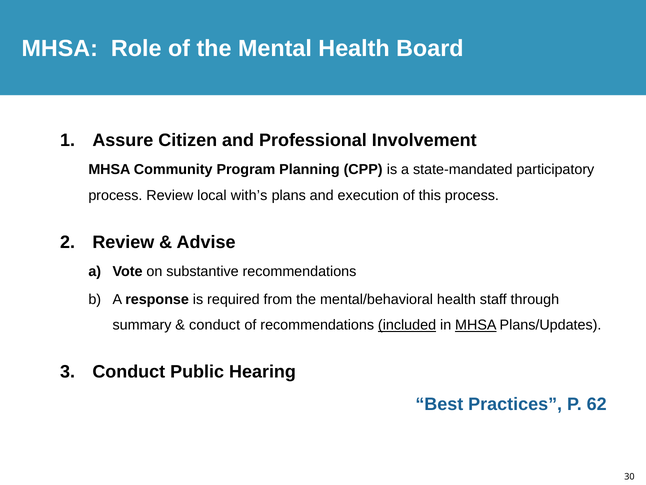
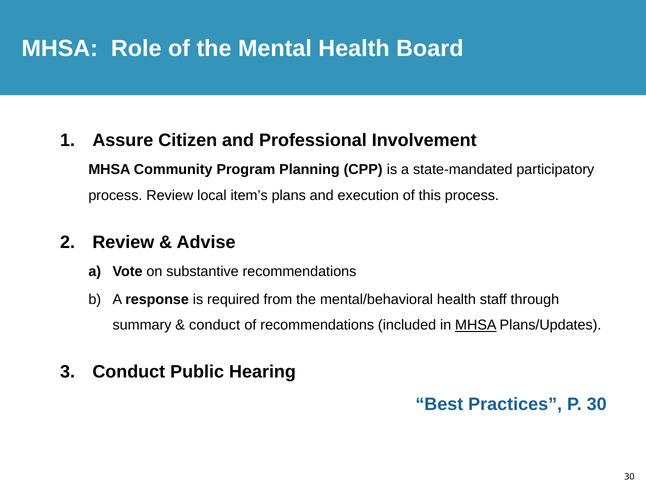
with’s: with’s -> item’s (249, 195)
included underline: present -> none (407, 325)
P 62: 62 -> 30 (597, 404)
